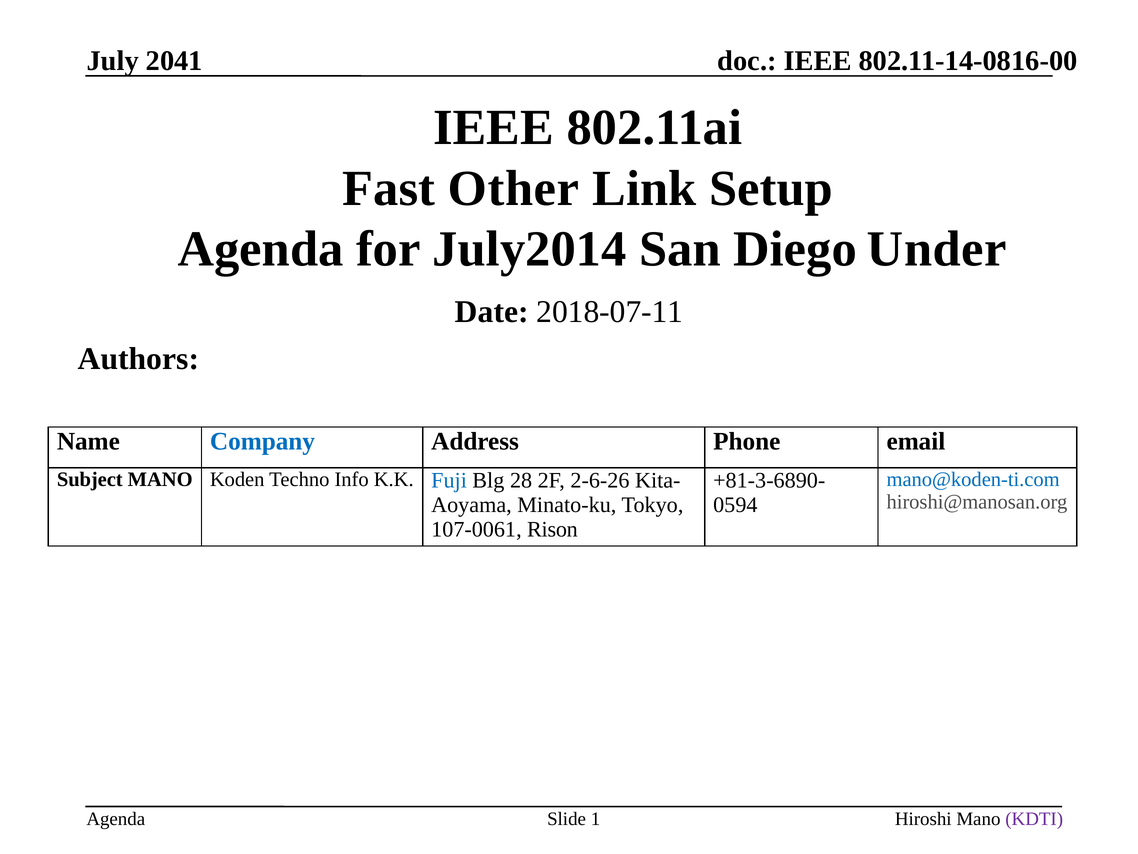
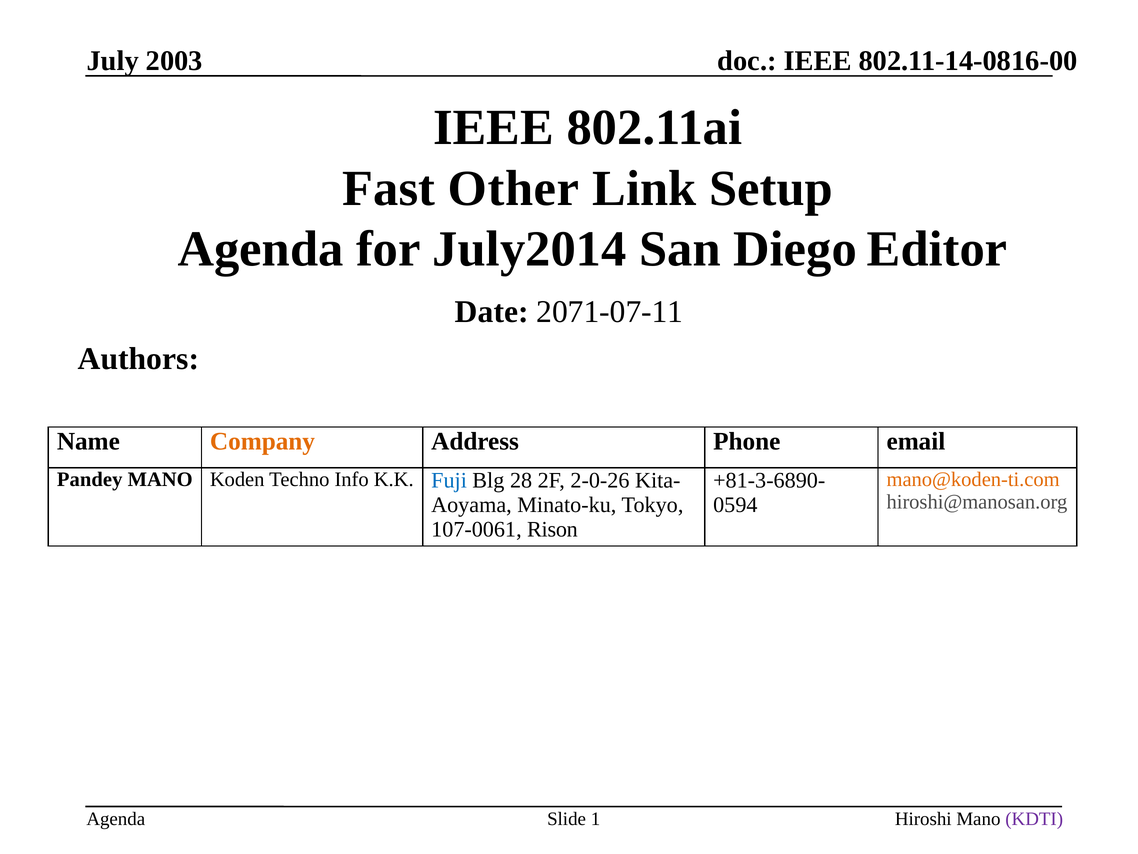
2041: 2041 -> 2003 (174, 61)
Under: Under -> Editor (937, 249)
2018-07-11: 2018-07-11 -> 2071-07-11 (610, 311)
Company colour: blue -> orange (262, 441)
Subject: Subject -> Pandey (90, 479)
2-6-26: 2-6-26 -> 2-0-26 (600, 480)
mano@koden-ti.com colour: blue -> orange (973, 479)
